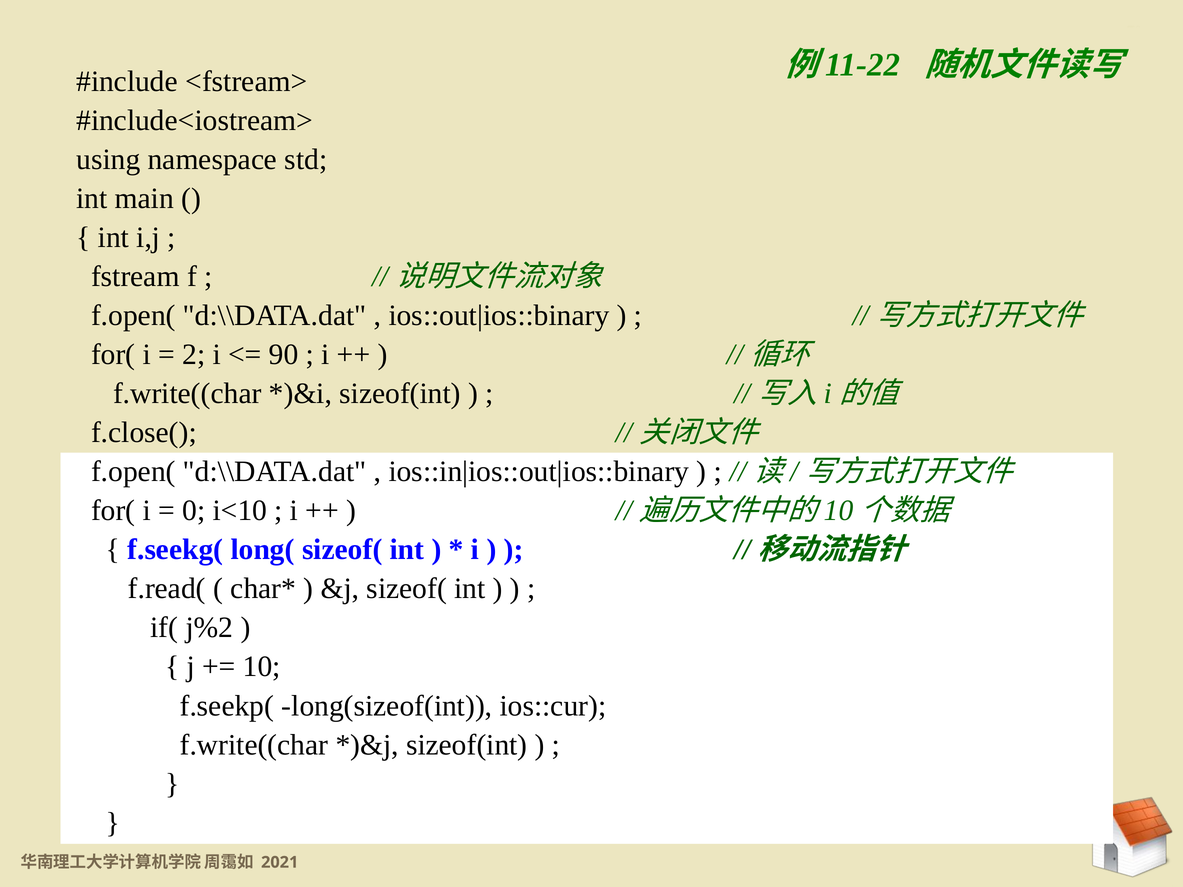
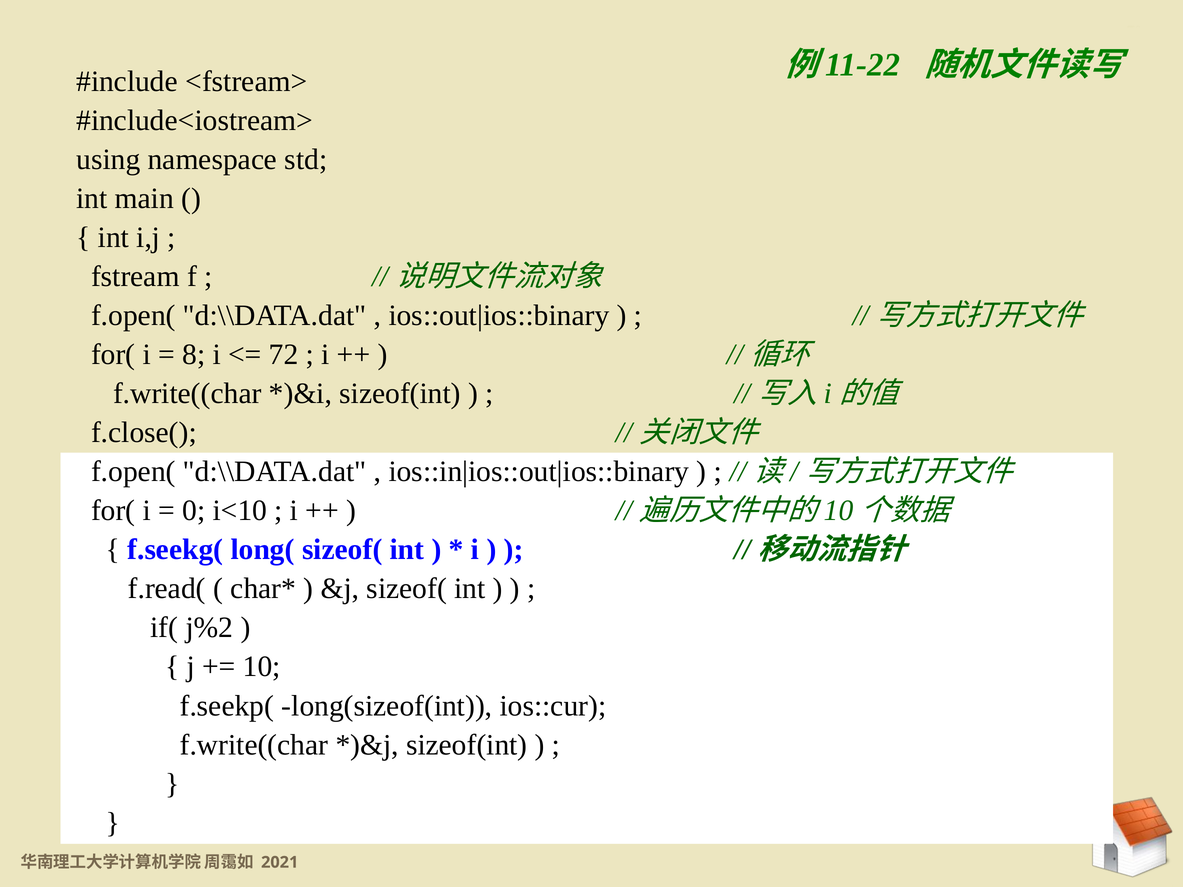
2: 2 -> 8 (194, 355)
90: 90 -> 72 (284, 355)
